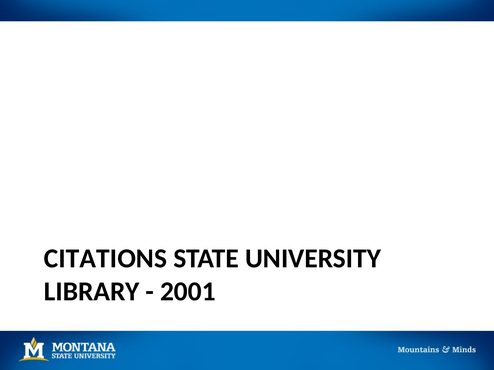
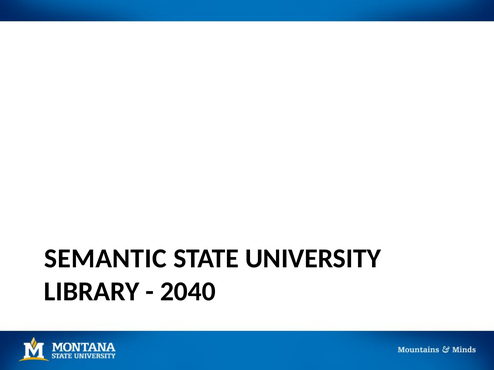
CITATIONS: CITATIONS -> SEMANTIC (105, 259)
2001: 2001 -> 2040 (188, 292)
